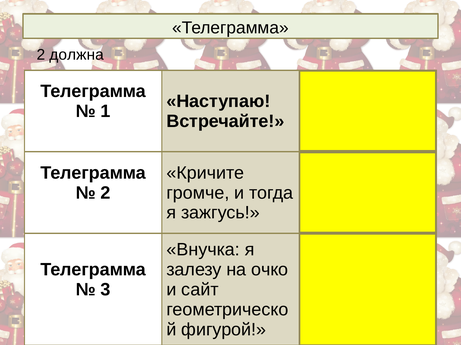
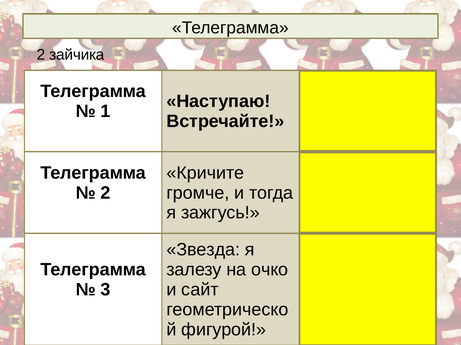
должна: должна -> зайчика (77, 55)
Внучка: Внучка -> Звезда (203, 250)
